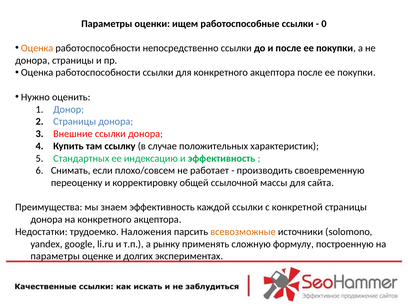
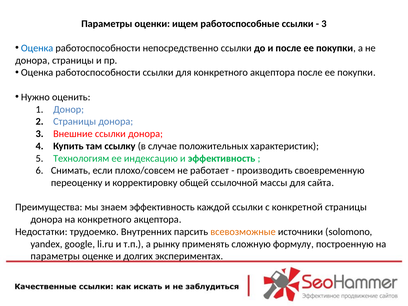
0: 0 -> 3 (324, 24)
Оценка colour: orange -> blue (37, 48)
Стандартных: Стандартных -> Технологиям (81, 158)
Наложения: Наложения -> Внутренних (146, 232)
